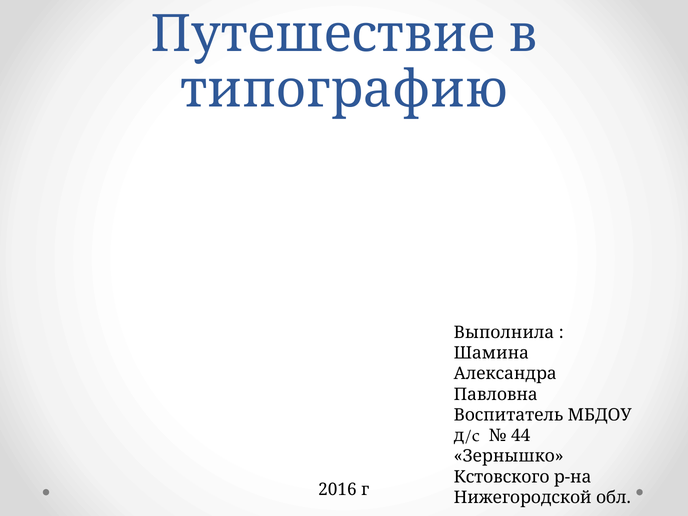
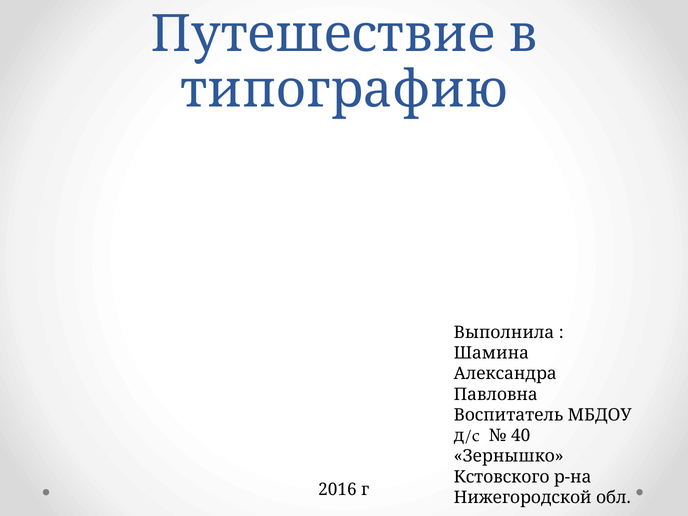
44: 44 -> 40 (521, 436)
